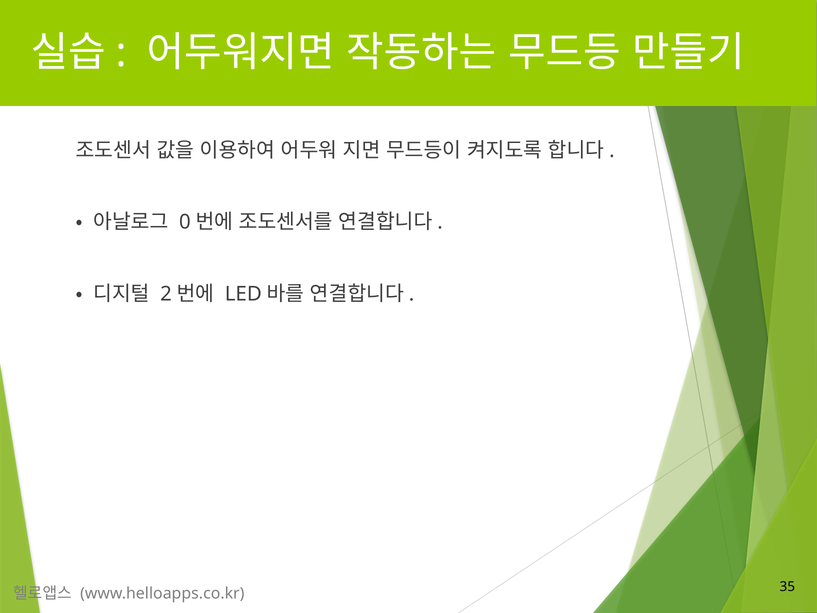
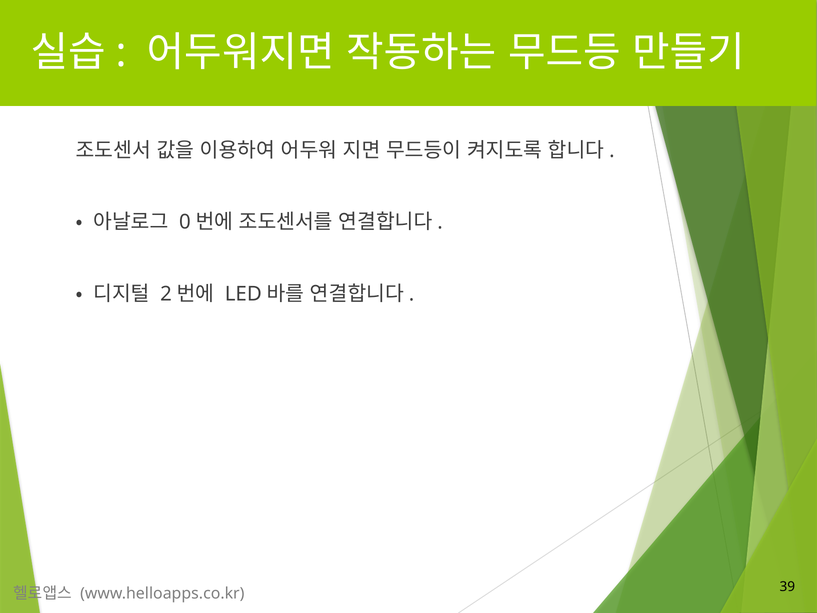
35: 35 -> 39 (787, 586)
